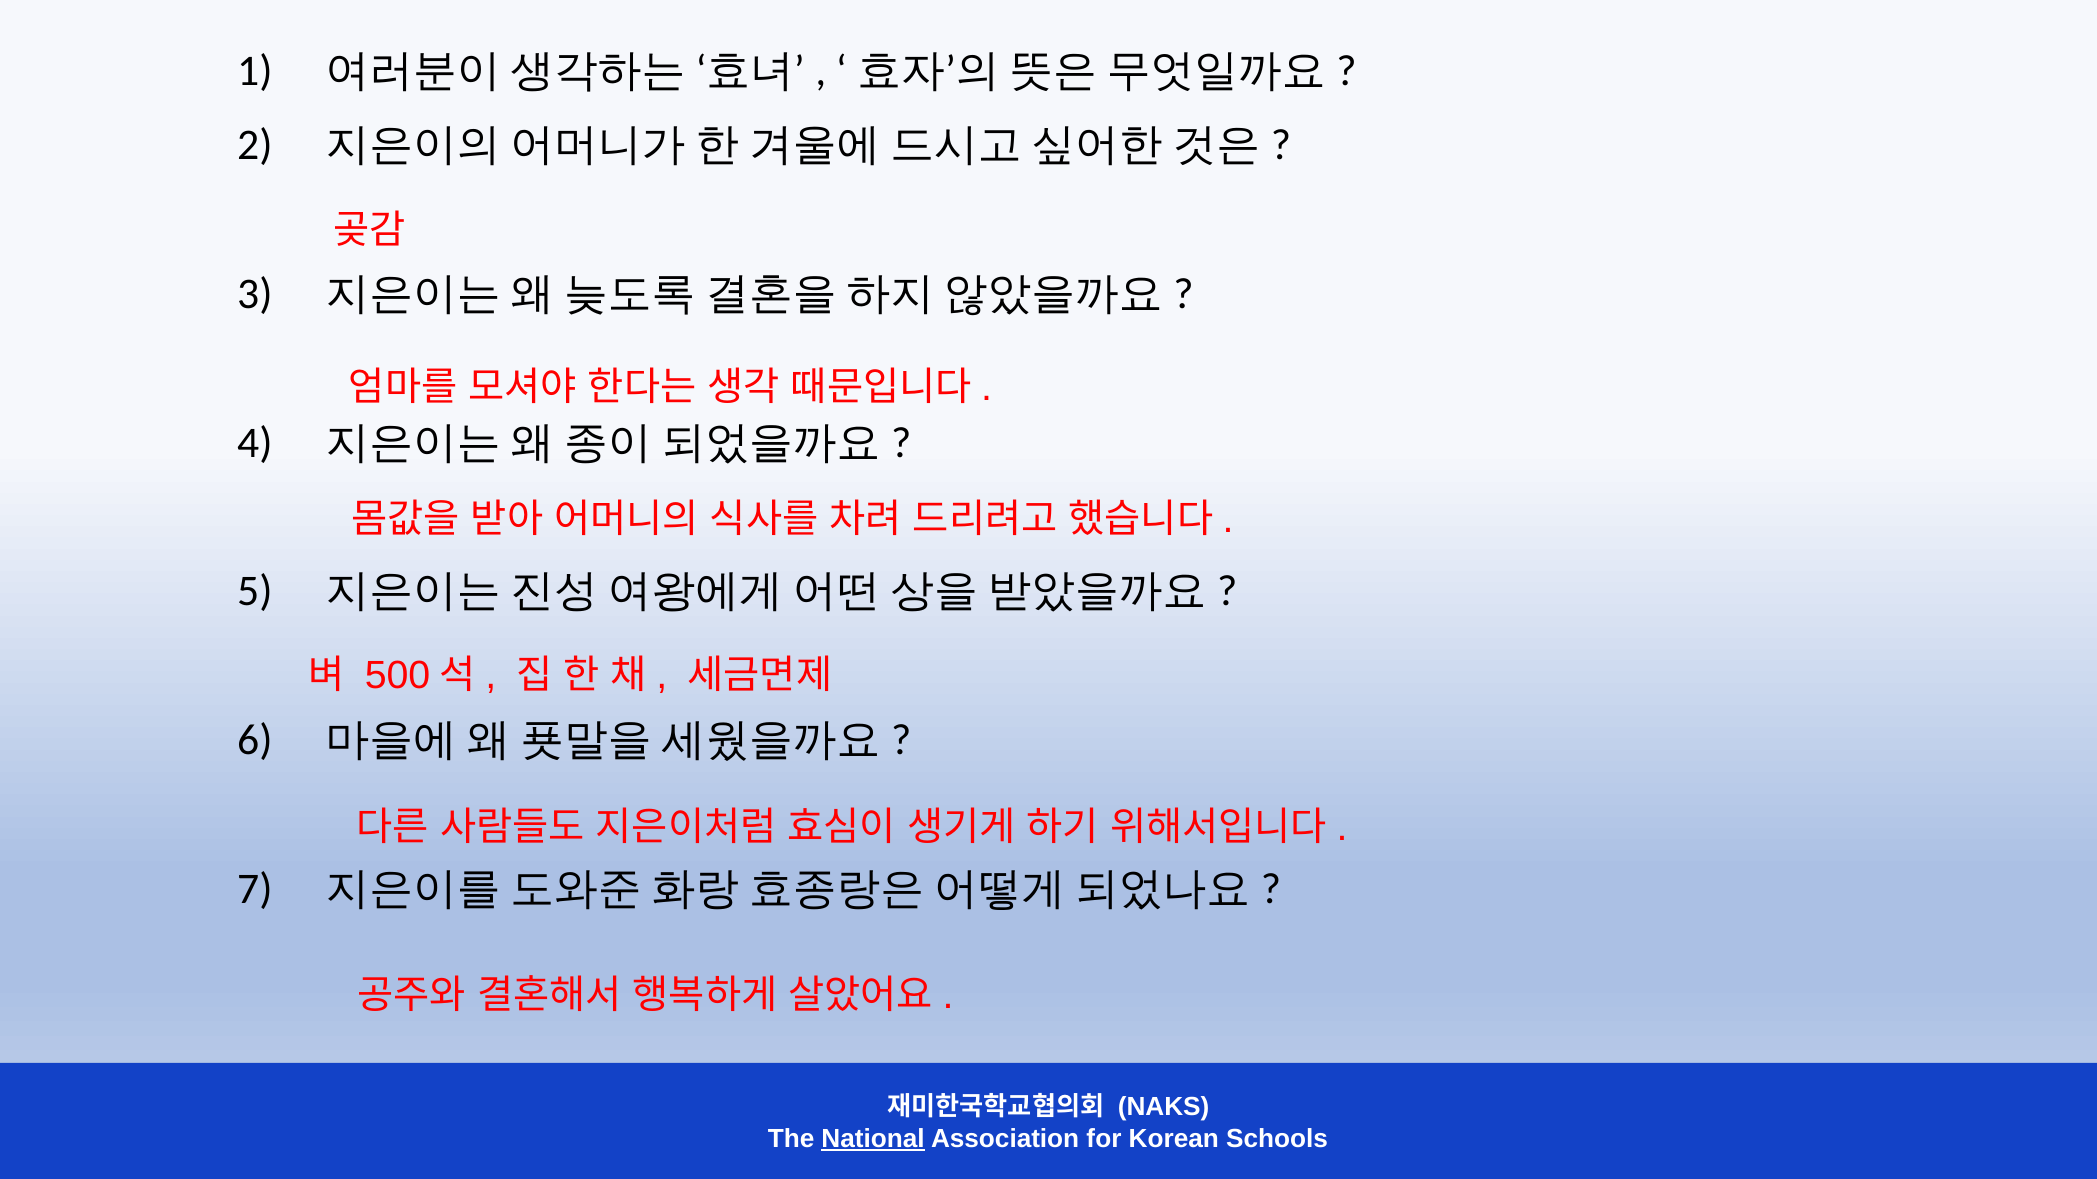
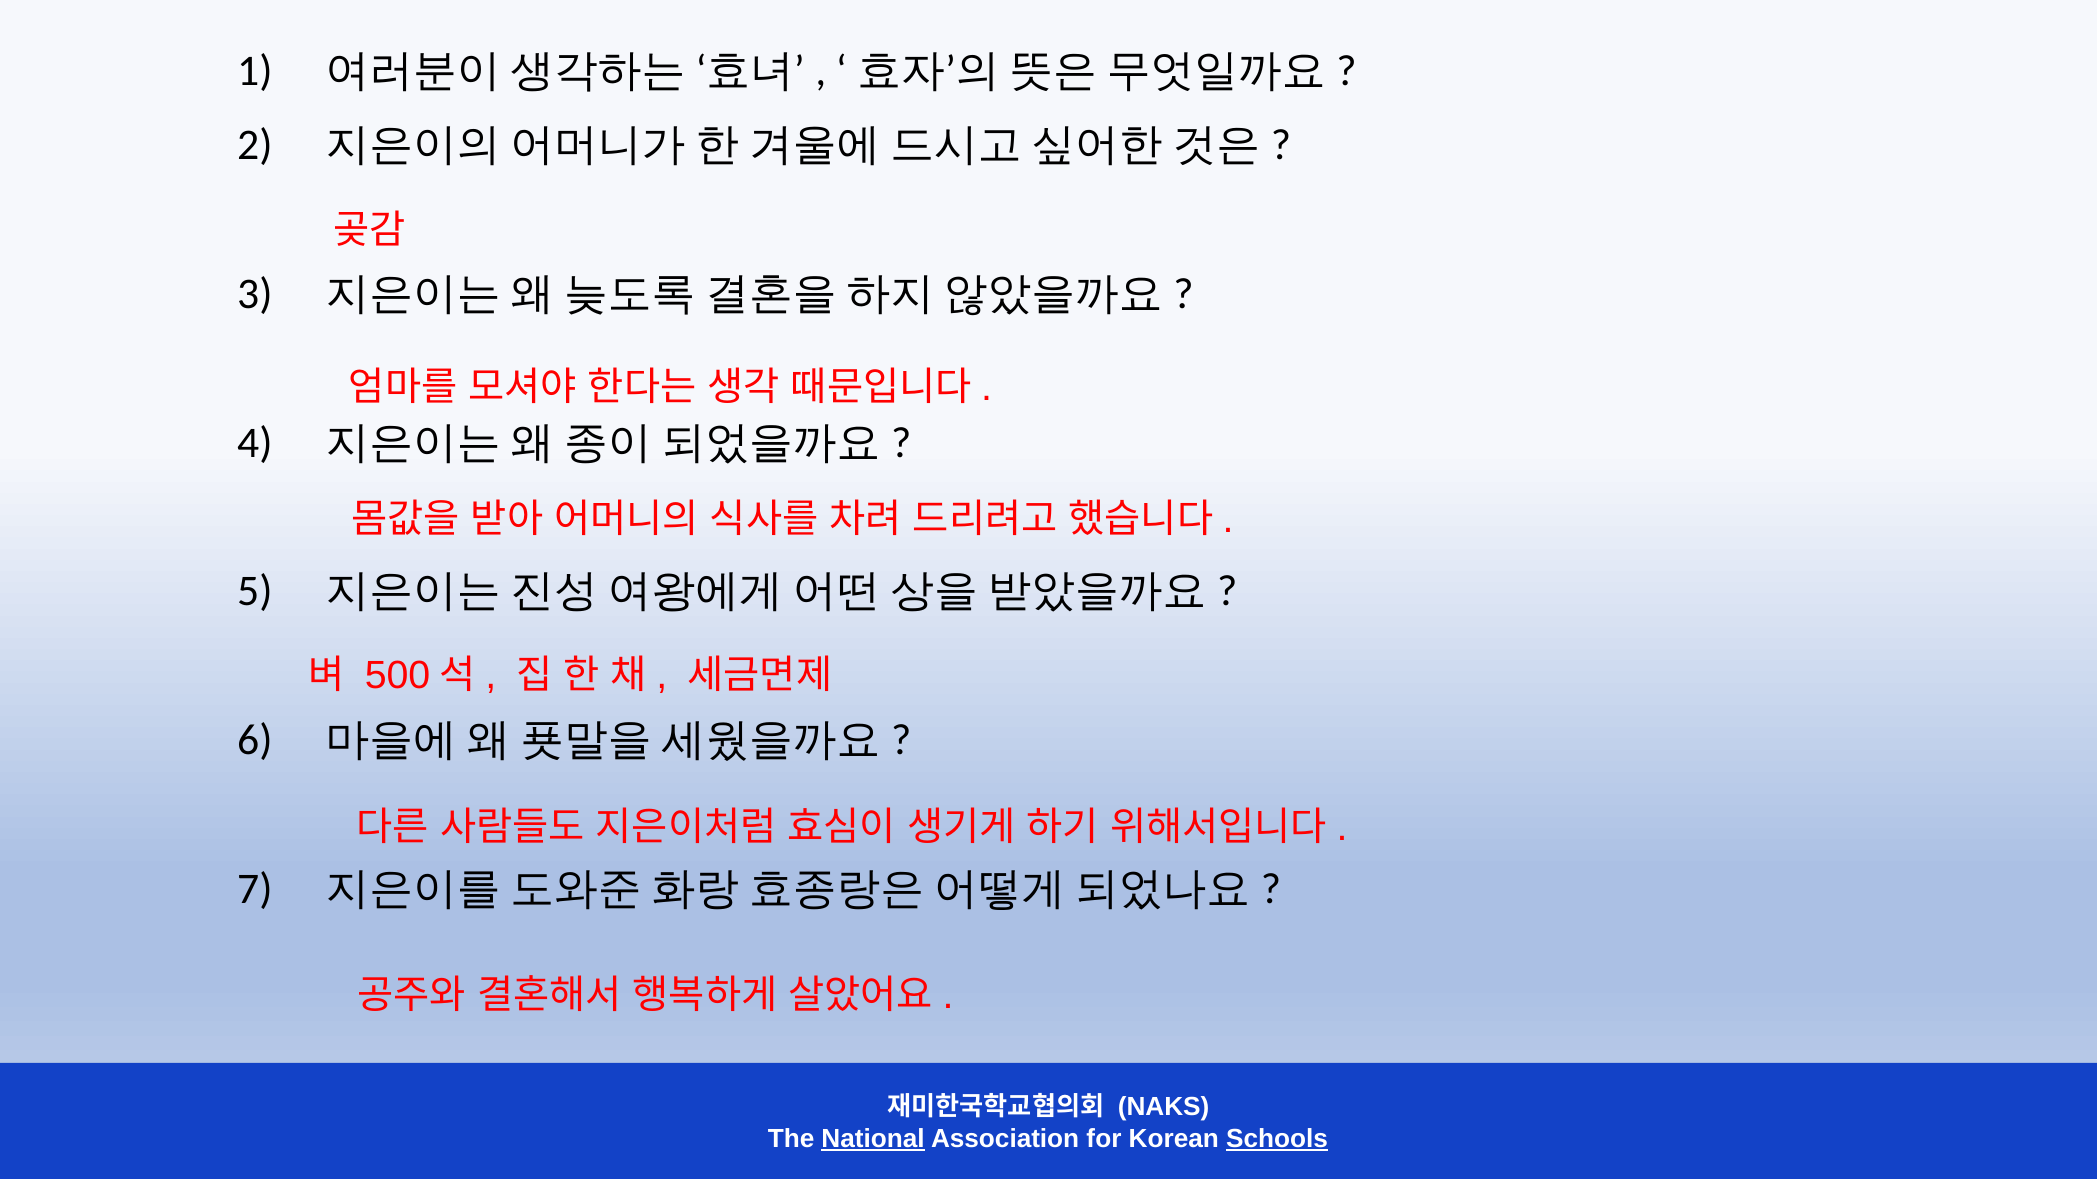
Schools underline: none -> present (1277, 1139)
